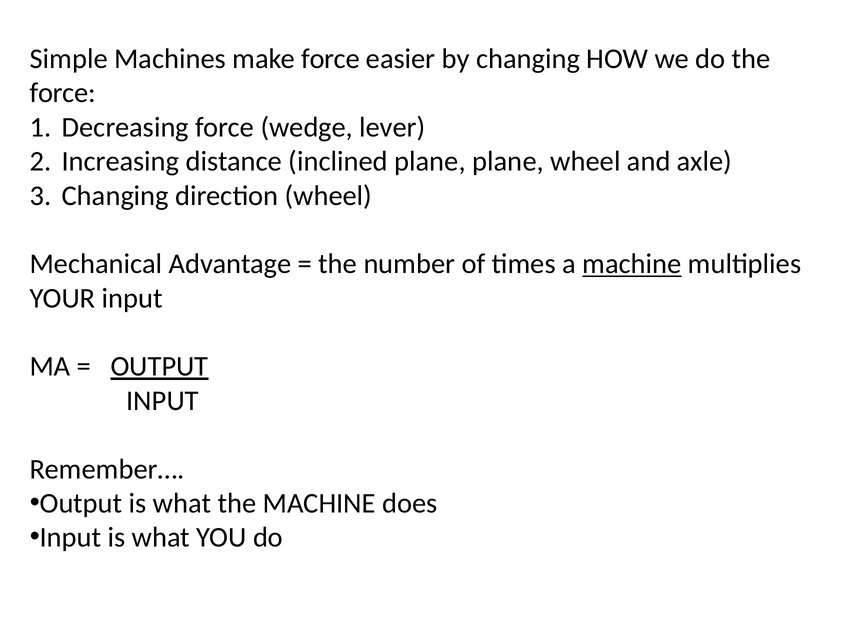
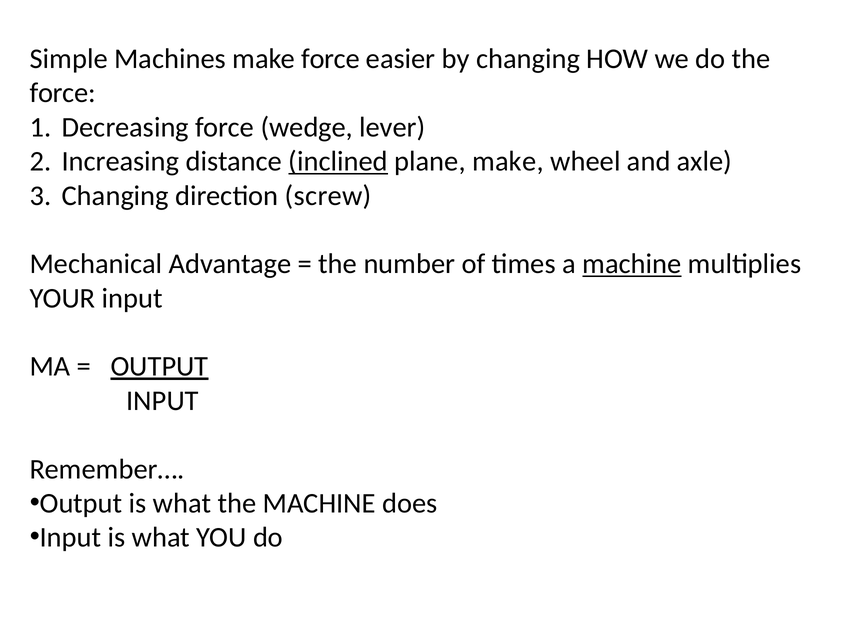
inclined underline: none -> present (338, 161)
plane plane: plane -> make (508, 161)
direction wheel: wheel -> screw (328, 196)
